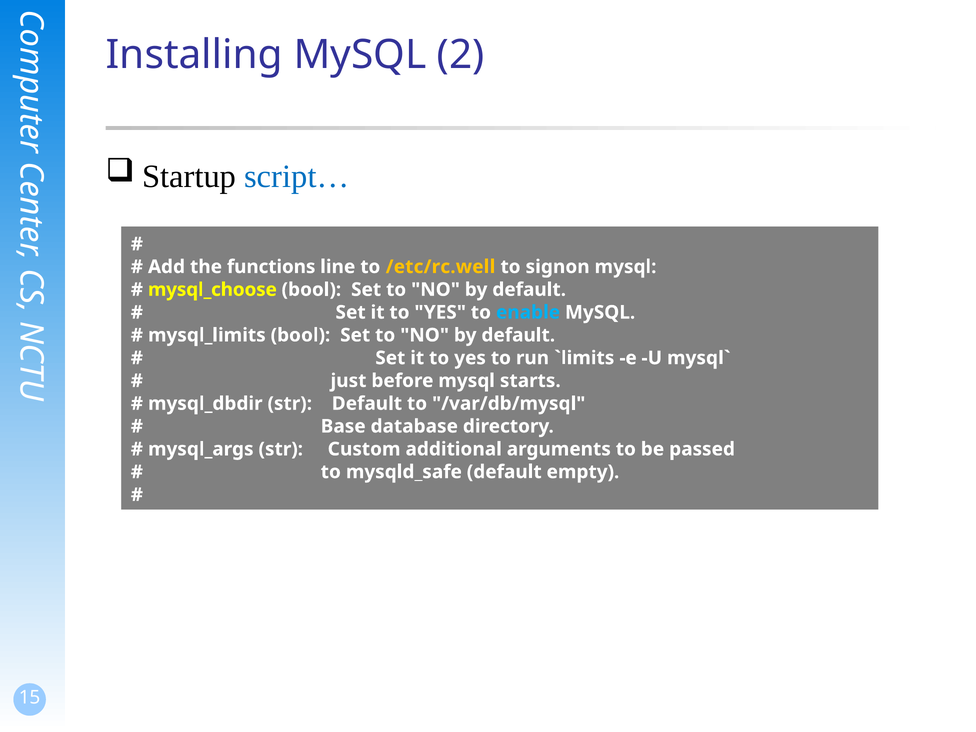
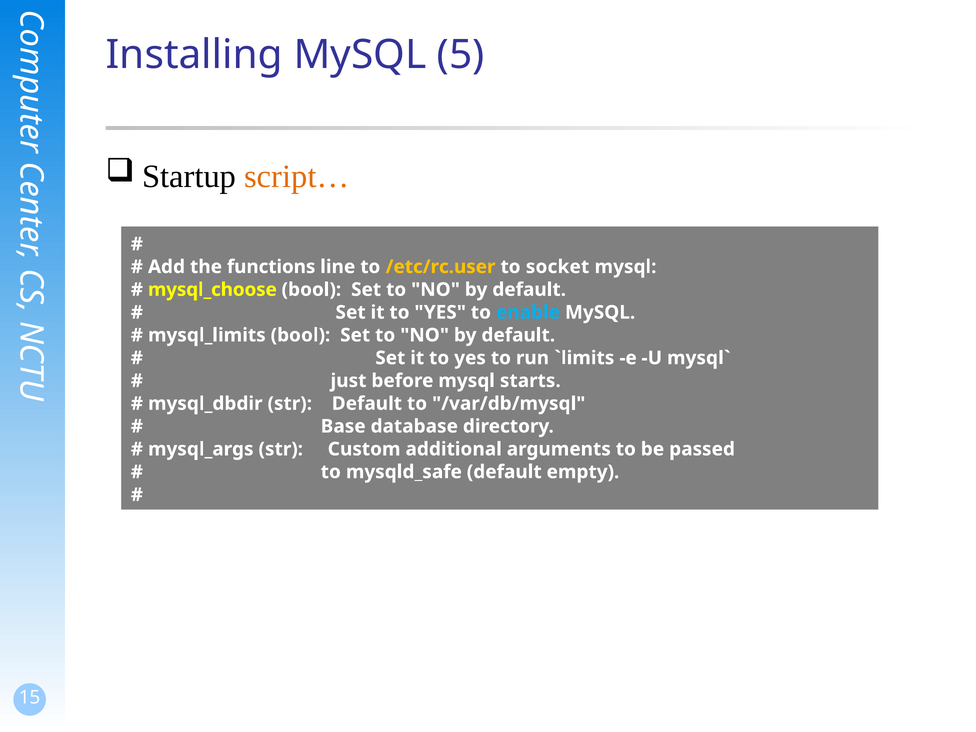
2: 2 -> 5 (461, 55)
script… colour: blue -> orange (297, 176)
/etc/rc.well: /etc/rc.well -> /etc/rc.user (441, 267)
signon: signon -> socket (558, 267)
